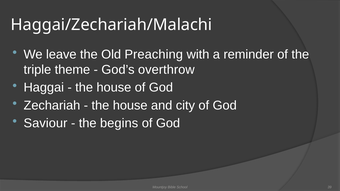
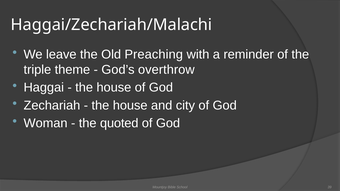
Saviour: Saviour -> Woman (46, 123)
begins: begins -> quoted (119, 123)
